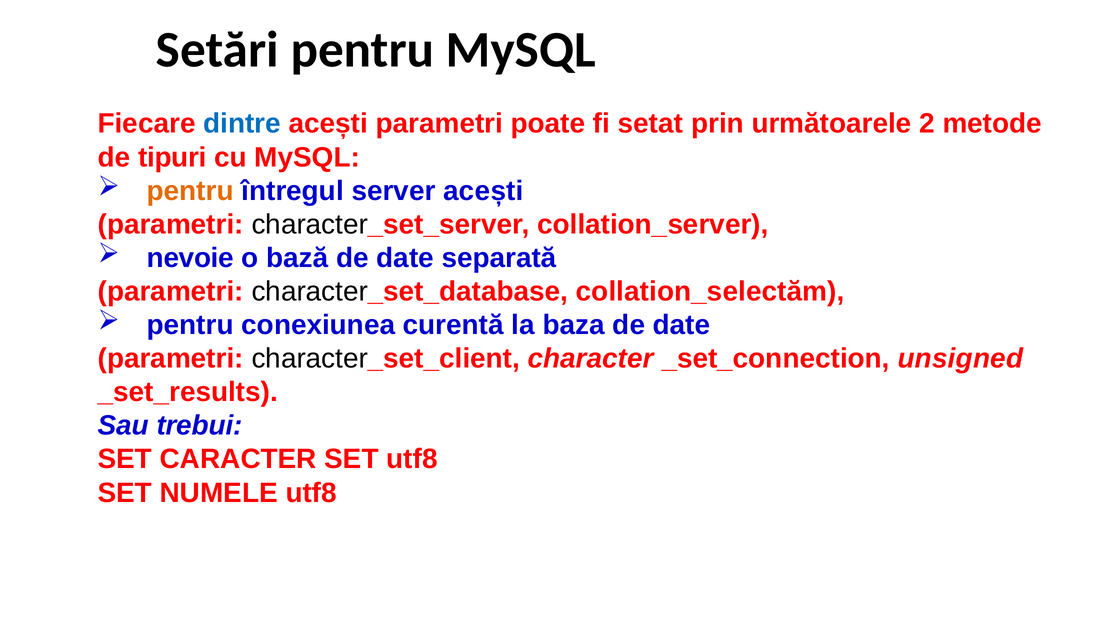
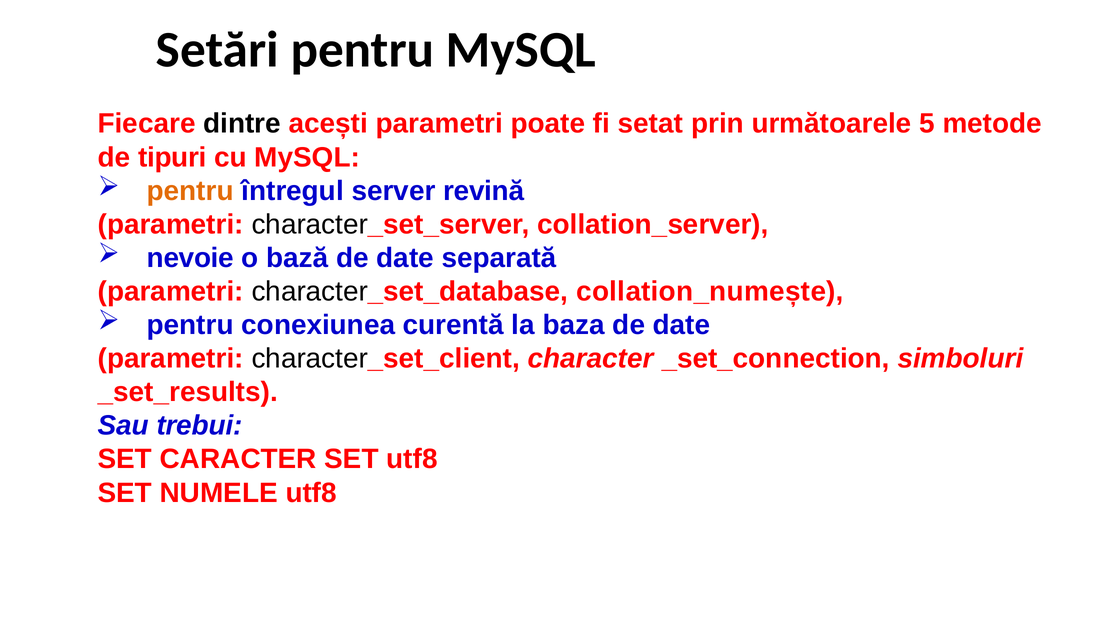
dintre colour: blue -> black (242, 124)
2: 2 -> 5 (927, 124)
server acești: acești -> revină (484, 191)
collation_selectăm: collation_selectăm -> collation_numește (710, 291)
unsigned: unsigned -> simboluri (960, 359)
